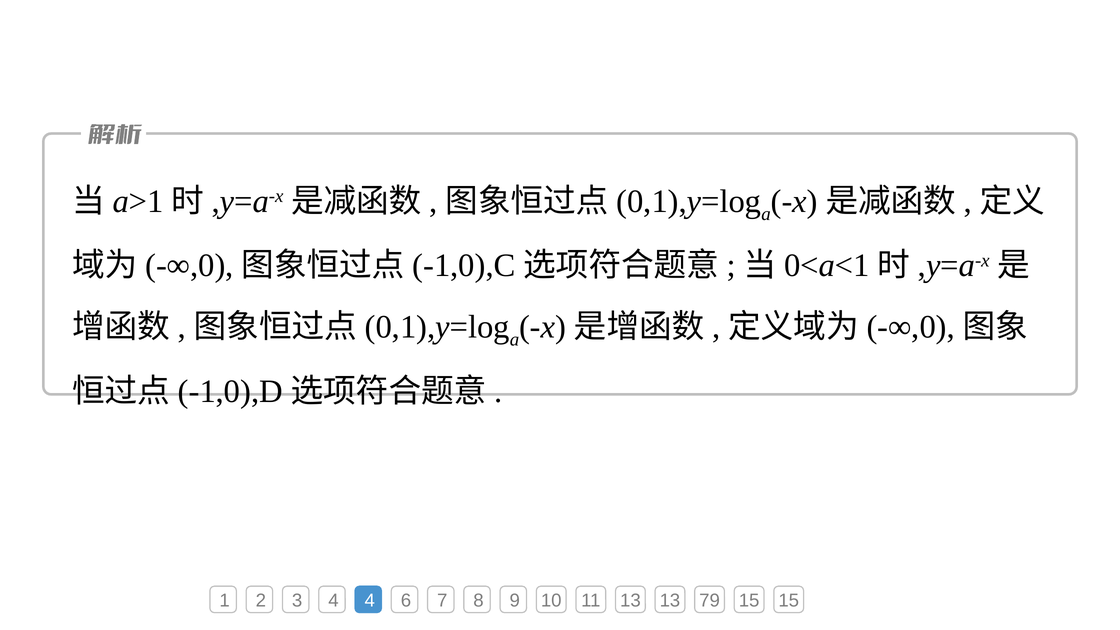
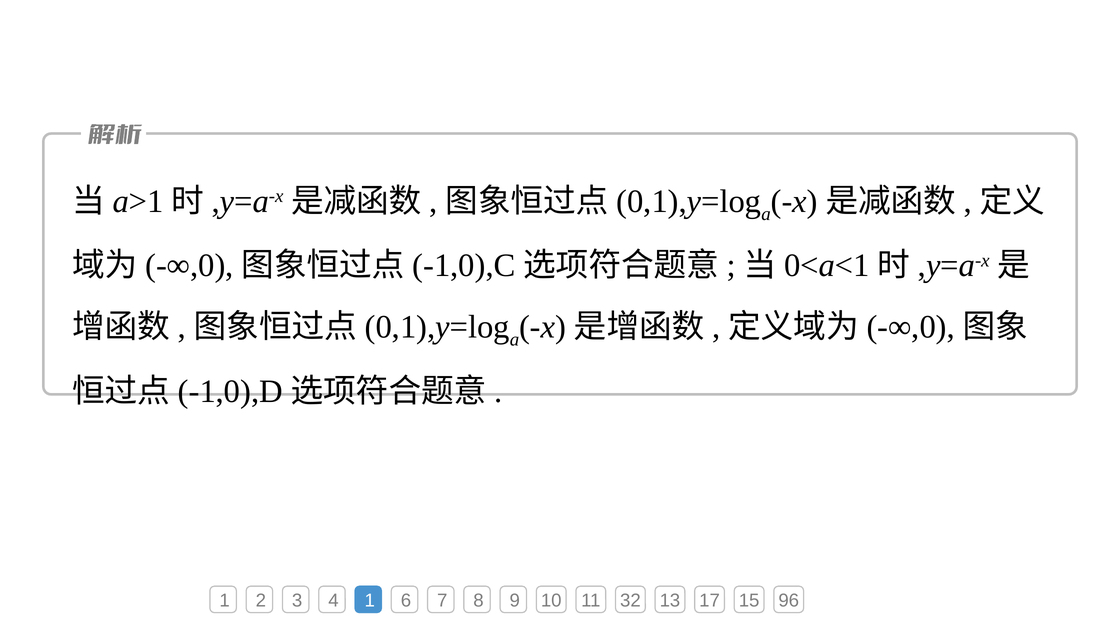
4 4: 4 -> 1 (370, 601)
11 13: 13 -> 32 (630, 601)
79: 79 -> 17 (710, 601)
15 15: 15 -> 96 (789, 601)
